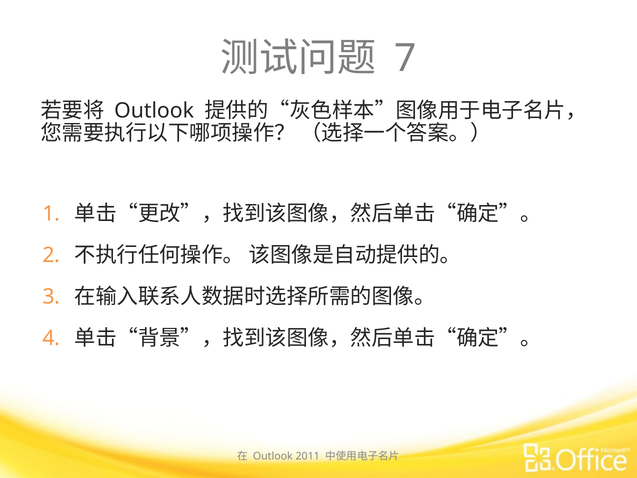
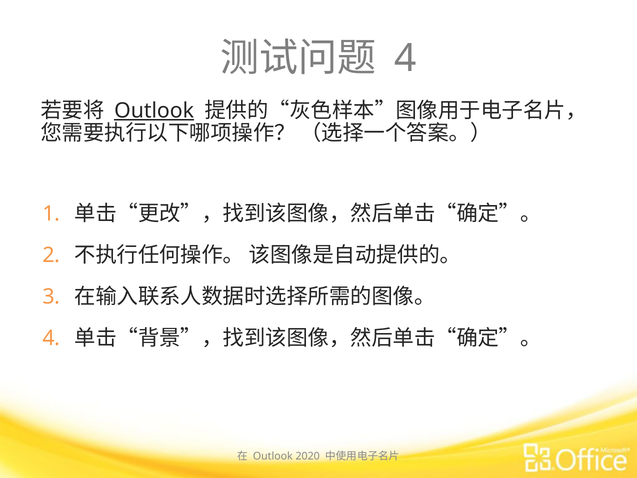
7: 7 -> 4 (405, 58)
Outlook underline: none -> present (154, 110)
2011: 2011 -> 2020 (308, 456)
